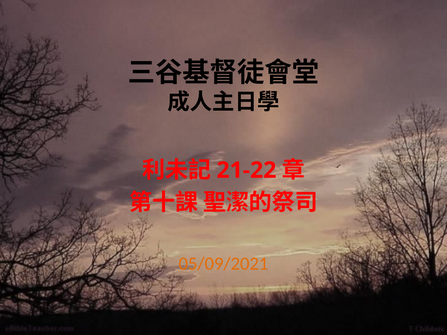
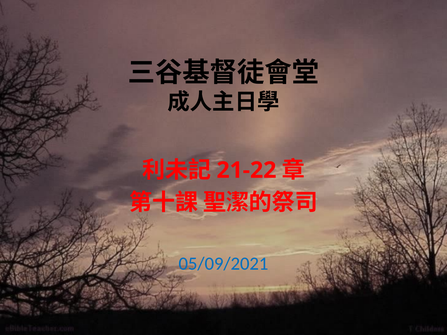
05/09/2021 colour: orange -> blue (223, 264)
